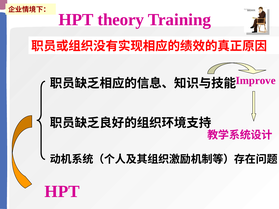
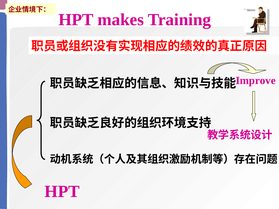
theory: theory -> makes (121, 20)
